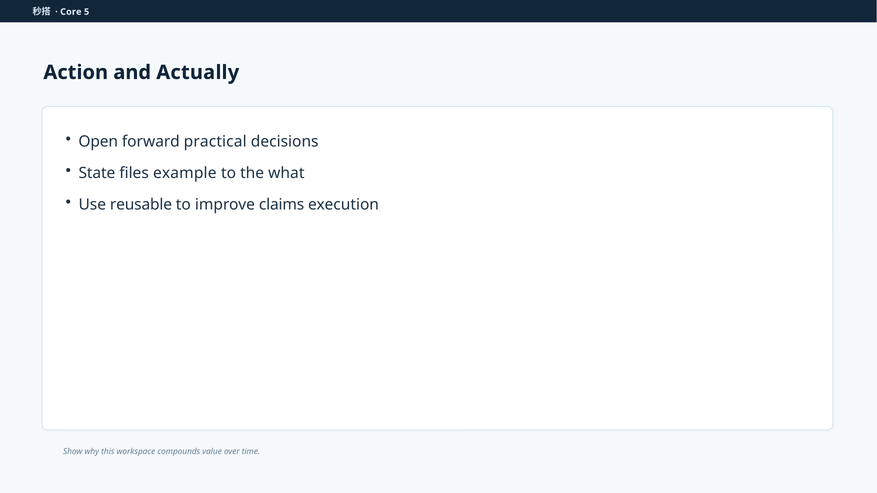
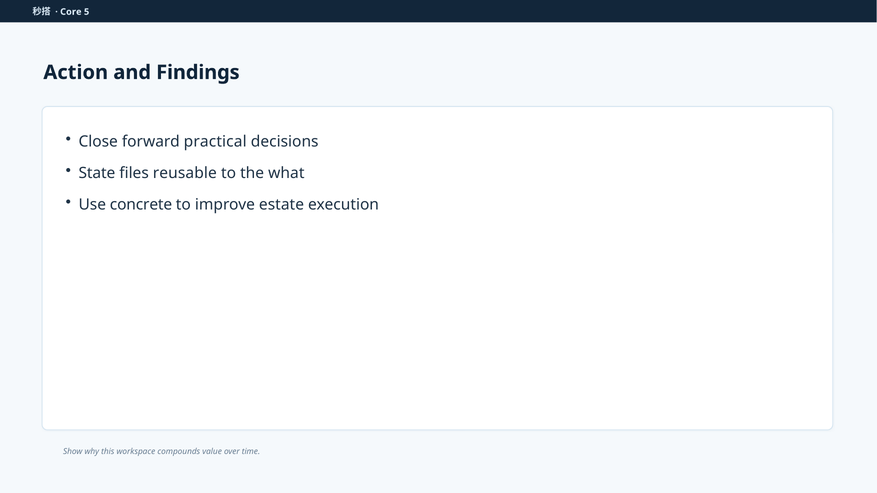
Actually: Actually -> Findings (198, 72)
Open: Open -> Close (98, 142)
example: example -> reusable (185, 173)
reusable: reusable -> concrete (141, 205)
claims: claims -> estate (281, 205)
